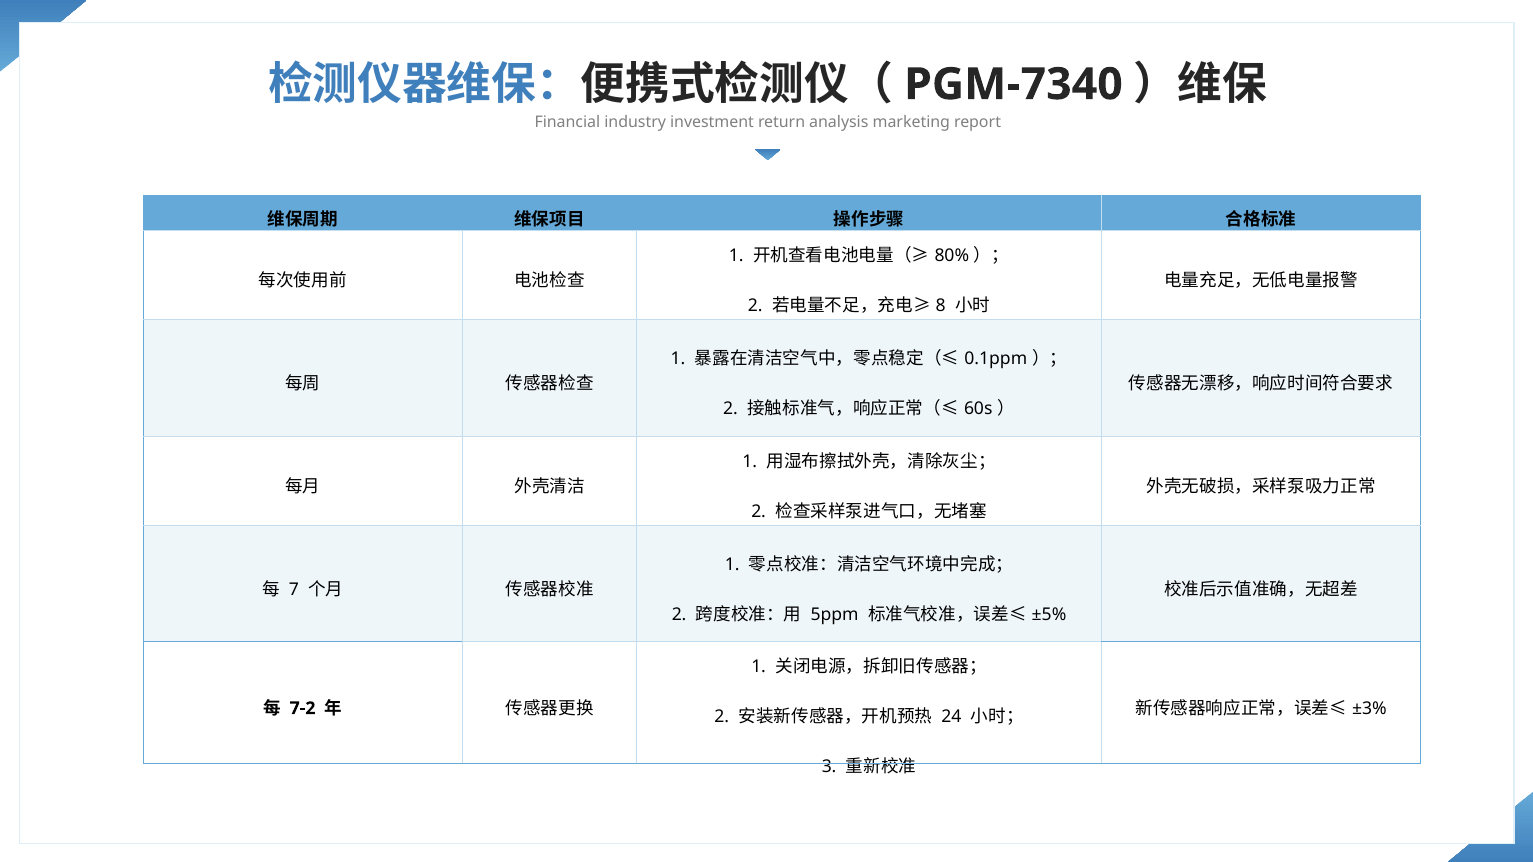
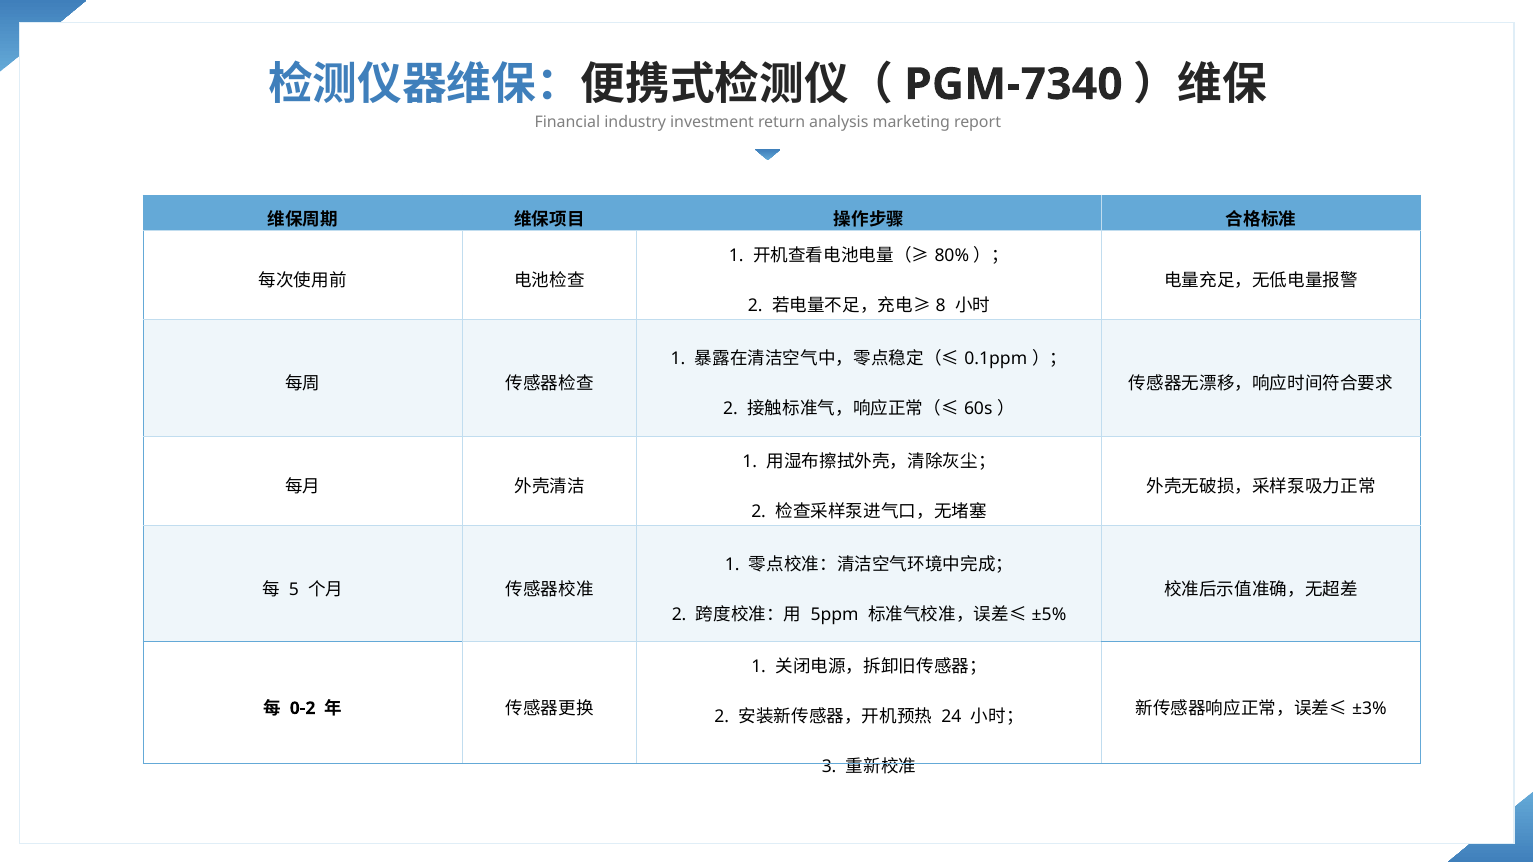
7: 7 -> 5 (294, 589)
7-2: 7-2 -> 0-2 (303, 708)
